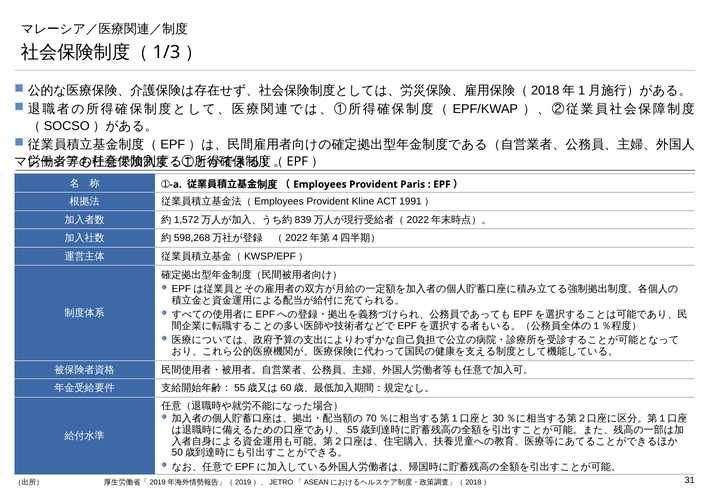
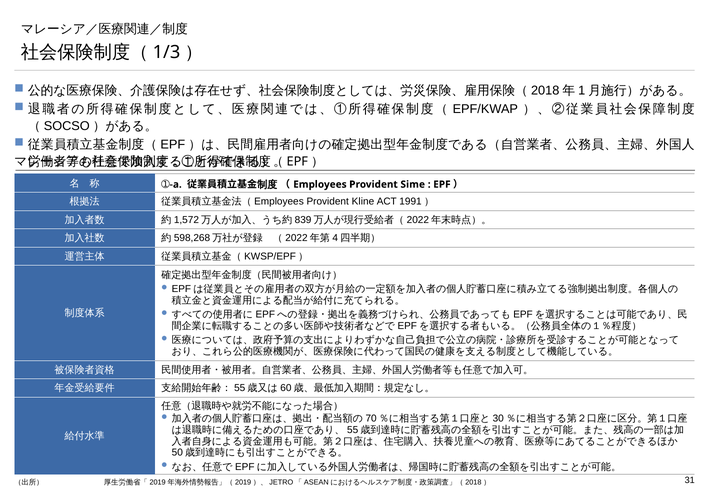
Paris: Paris -> Sime (413, 184)
